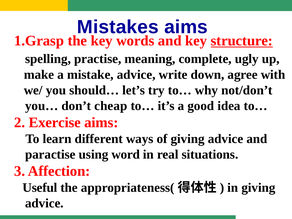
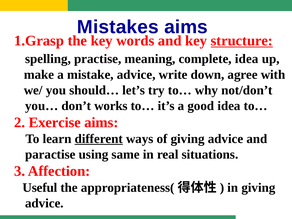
complete ugly: ugly -> idea (247, 59)
cheap: cheap -> works (111, 106)
different underline: none -> present (99, 139)
word: word -> same (126, 154)
